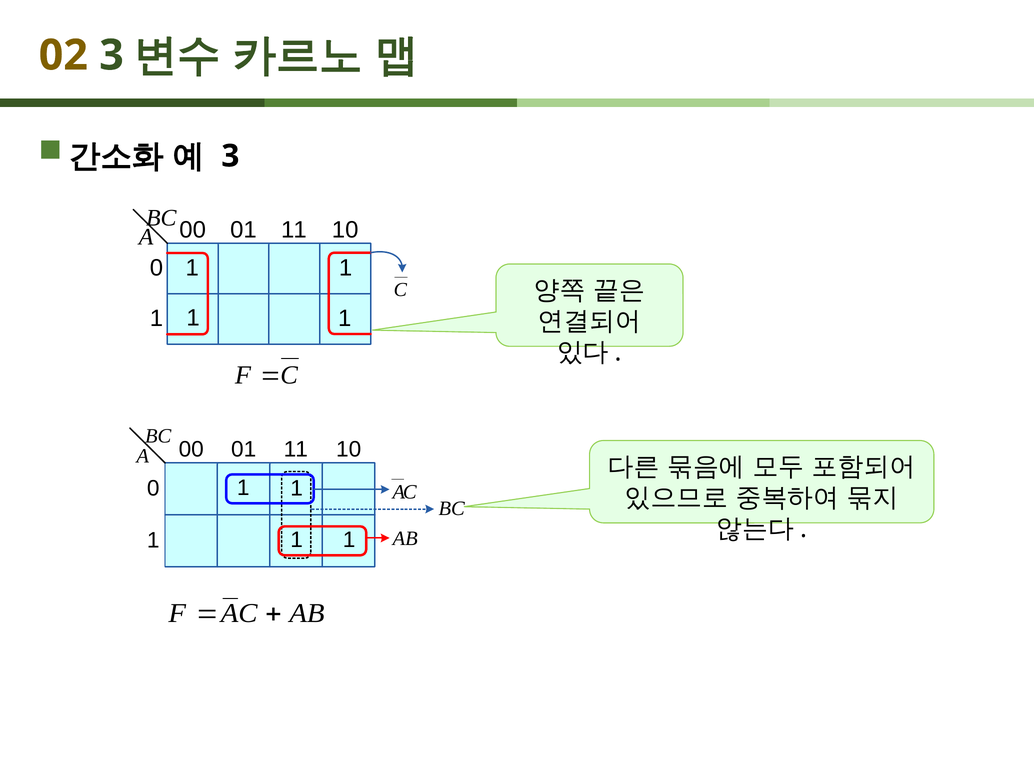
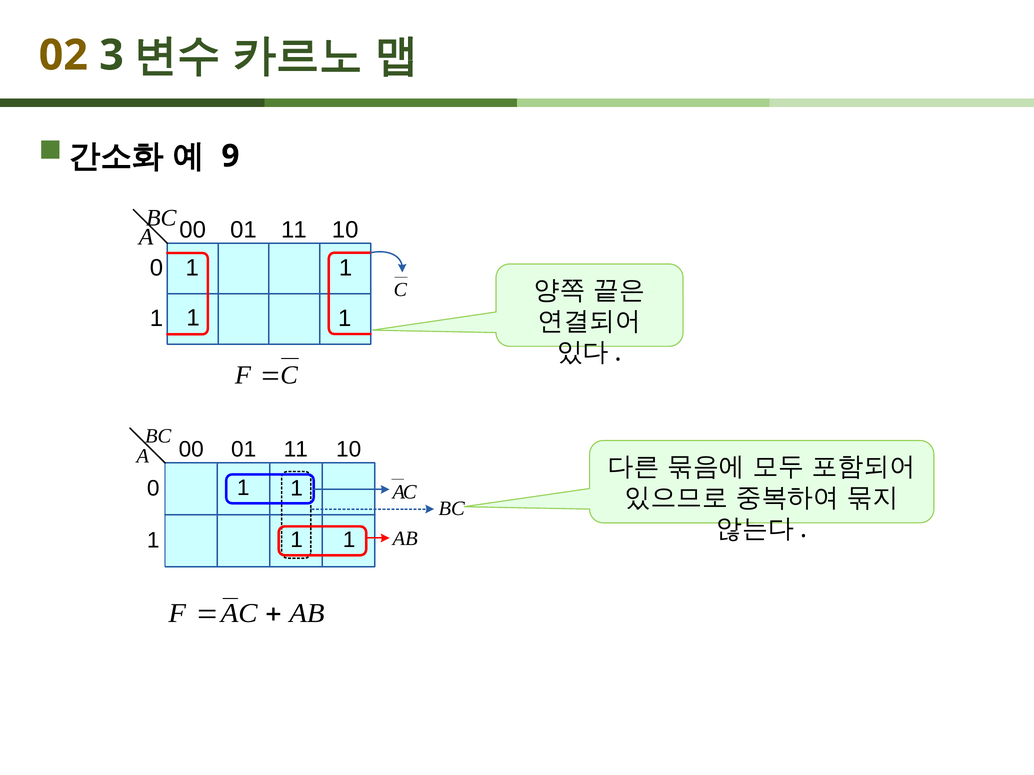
3: 3 -> 9 (230, 156)
